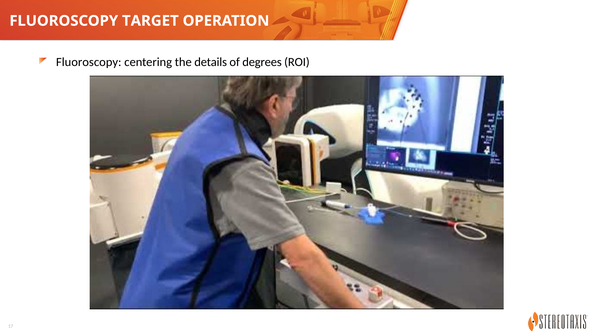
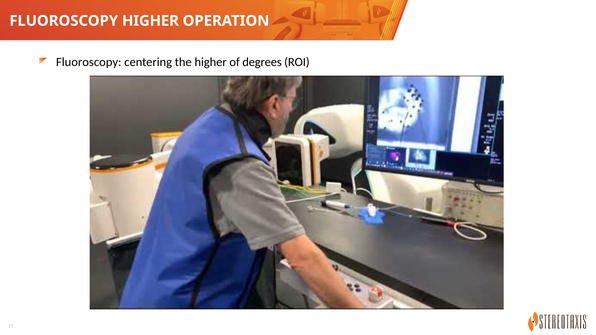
FLUOROSCOPY TARGET: TARGET -> HIGHER (150, 21)
the details: details -> higher (211, 62)
